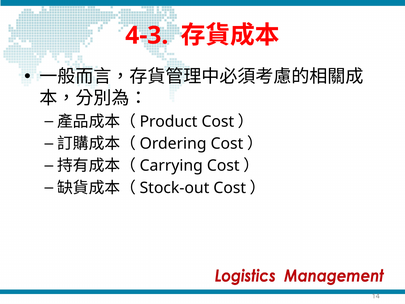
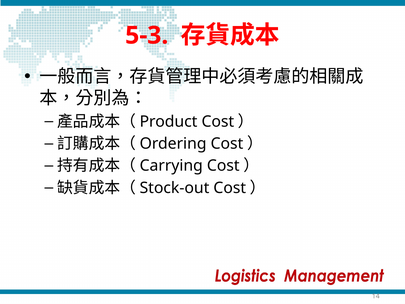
4-3: 4-3 -> 5-3 (147, 35)
